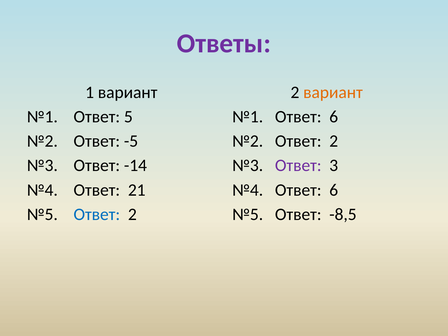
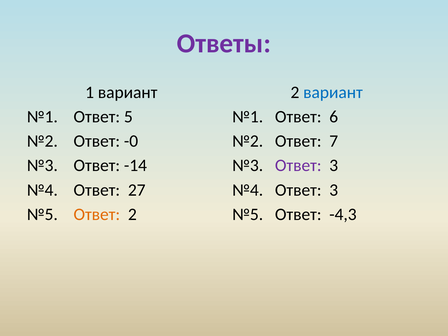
вариант colour: orange -> blue (333, 92)
-5: -5 -> -0 (131, 141)
№2 Ответ 2: 2 -> 7 (334, 141)
21: 21 -> 27 (137, 190)
№4 Ответ 6: 6 -> 3 (334, 190)
Ответ colour: blue -> orange (97, 214)
-8,5: -8,5 -> -4,3 (343, 214)
